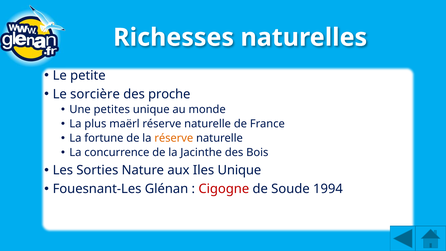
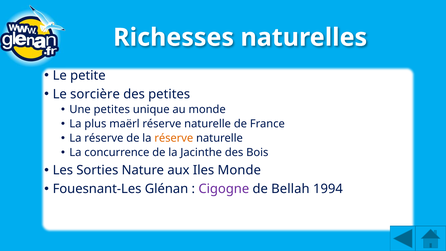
des proche: proche -> petites (169, 94)
fortune: fortune -> réserve (104, 138)
Iles Unique: Unique -> Monde (239, 170)
Cigogne colour: red -> purple (224, 189)
Soude: Soude -> Bellah (290, 189)
